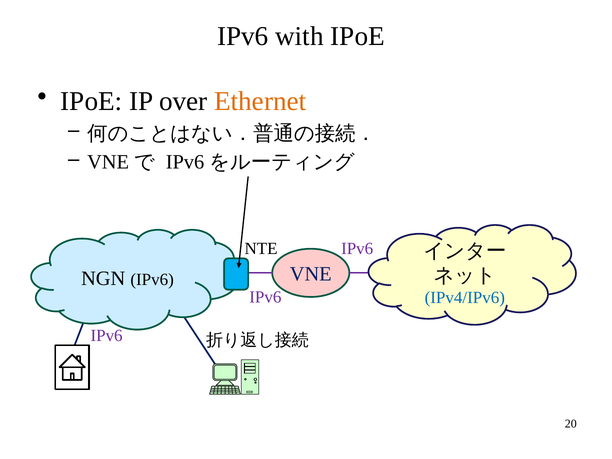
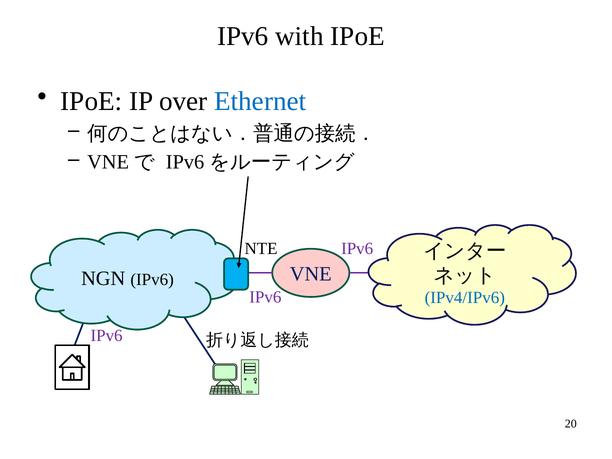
Ethernet colour: orange -> blue (260, 101)
